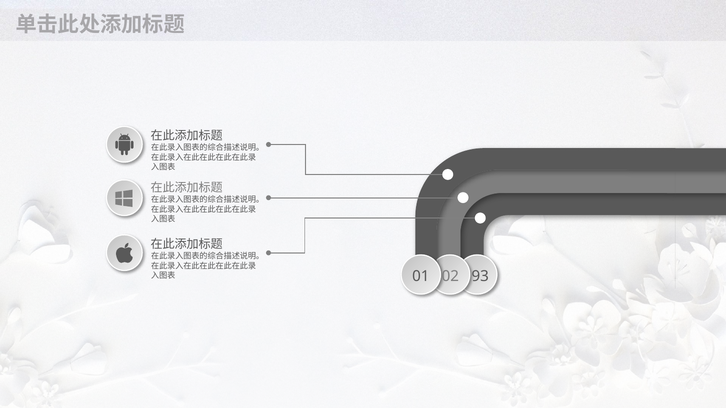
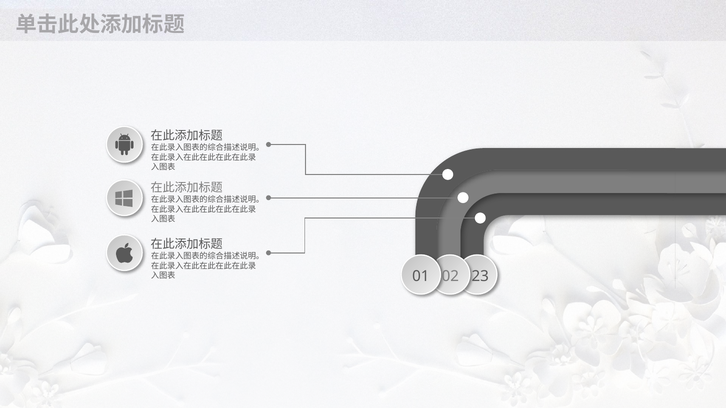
93: 93 -> 23 (480, 276)
